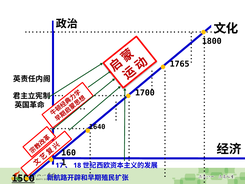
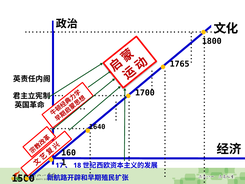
1500 underline: present -> none (23, 178)
